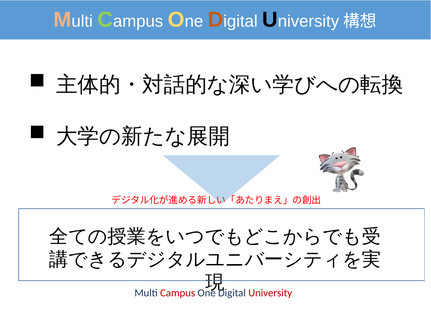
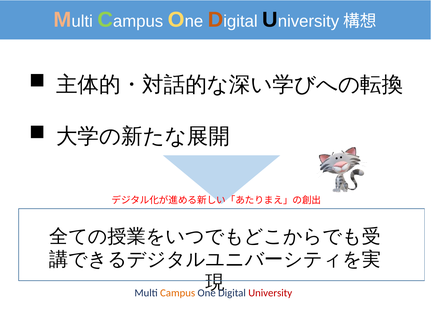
Campus colour: red -> orange (178, 293)
